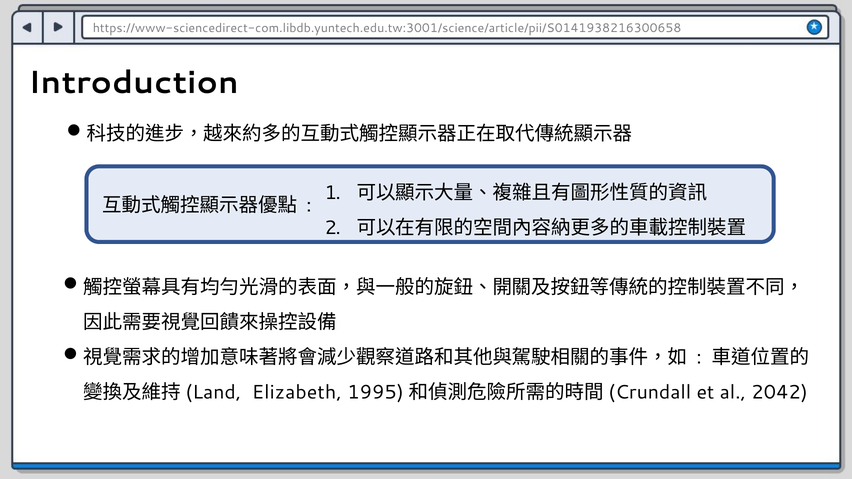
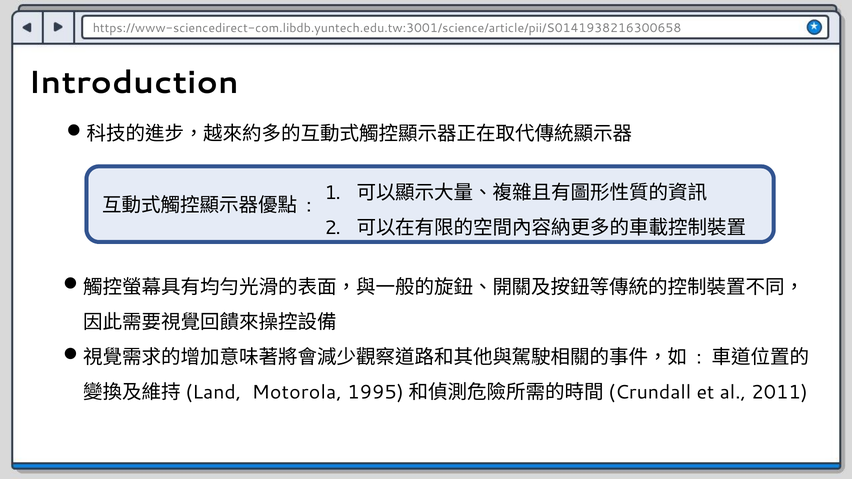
Elizabeth: Elizabeth -> Motorola (297, 393)
2042: 2042 -> 2011 (780, 393)
